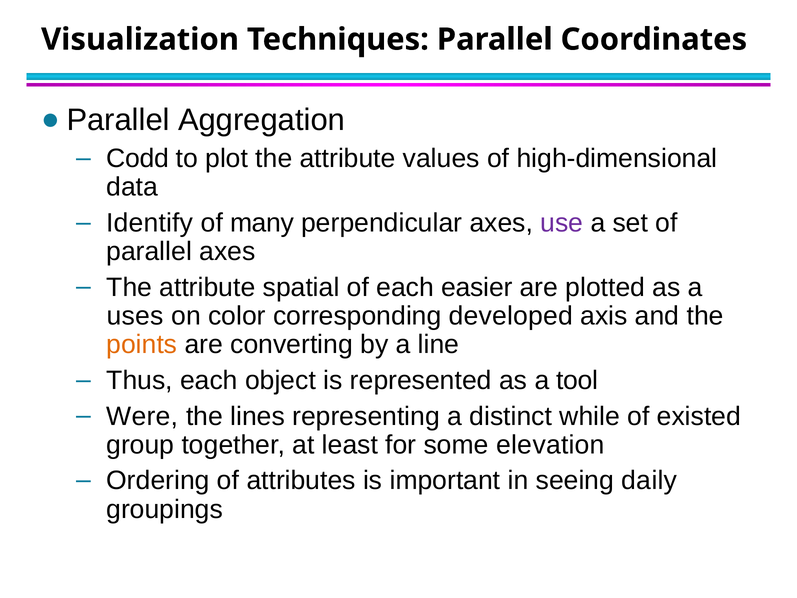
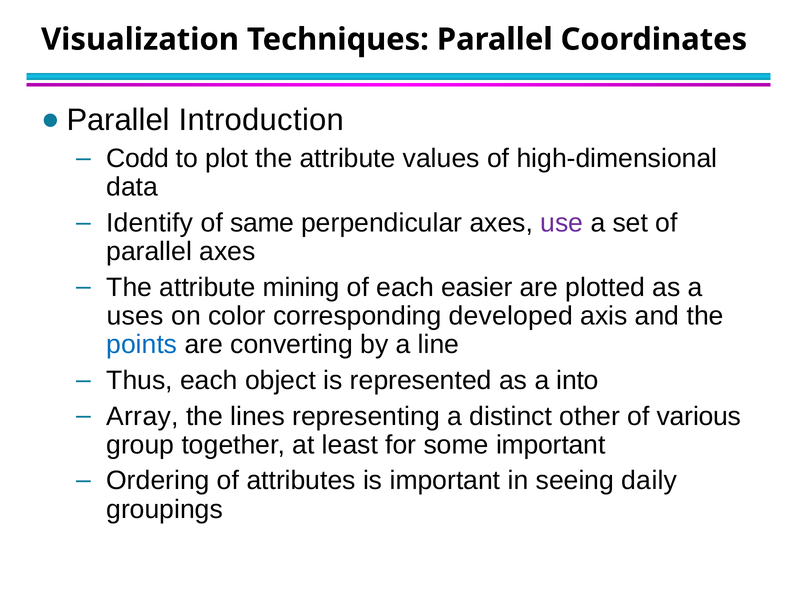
Aggregation: Aggregation -> Introduction (261, 120)
many: many -> same (262, 223)
spatial: spatial -> mining (301, 287)
points colour: orange -> blue (142, 345)
tool: tool -> into (577, 380)
Were: Were -> Array (142, 416)
while: while -> other (590, 416)
existed: existed -> various (699, 416)
some elevation: elevation -> important (551, 445)
